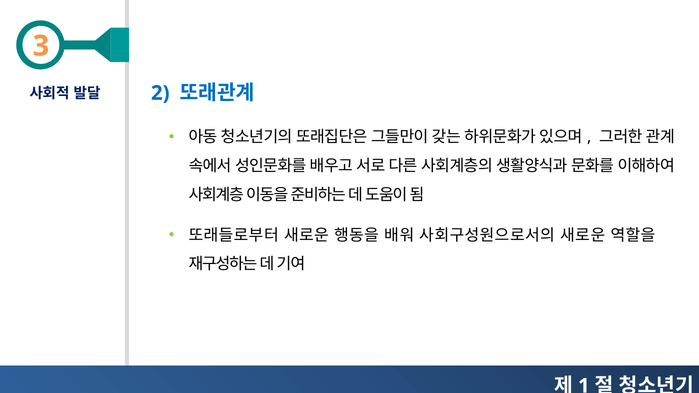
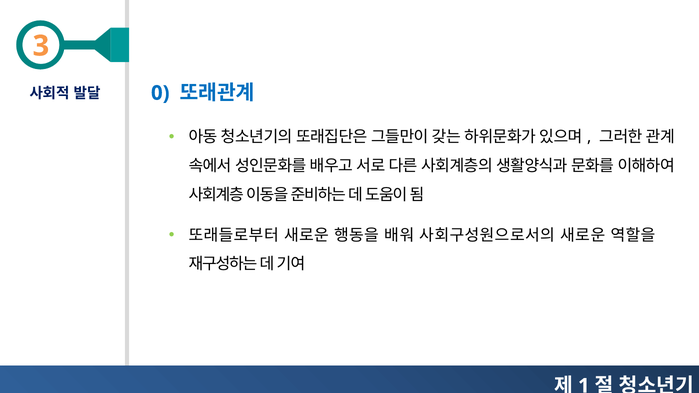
2: 2 -> 0 (160, 93)
